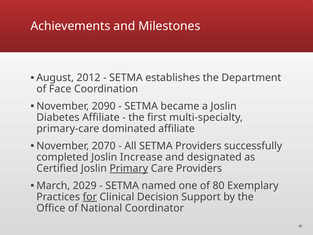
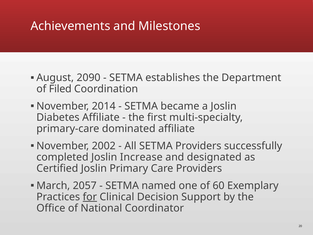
2012: 2012 -> 2090 (89, 78)
Face: Face -> Filed (60, 89)
2090: 2090 -> 2014 (104, 106)
2070: 2070 -> 2002 (104, 146)
Primary underline: present -> none (129, 168)
2029: 2029 -> 2057 (85, 185)
80: 80 -> 60 (219, 185)
